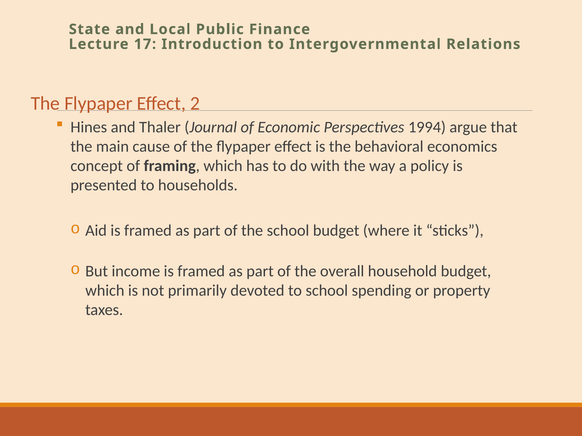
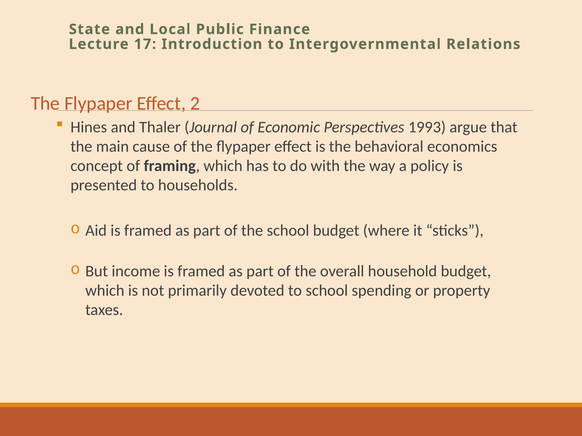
1994: 1994 -> 1993 (427, 127)
